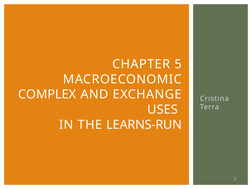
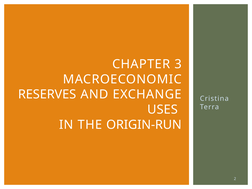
5: 5 -> 3 (178, 64)
COMPLEX: COMPLEX -> RESERVES (47, 94)
LEARNS-RUN: LEARNS-RUN -> ORIGIN-RUN (144, 125)
